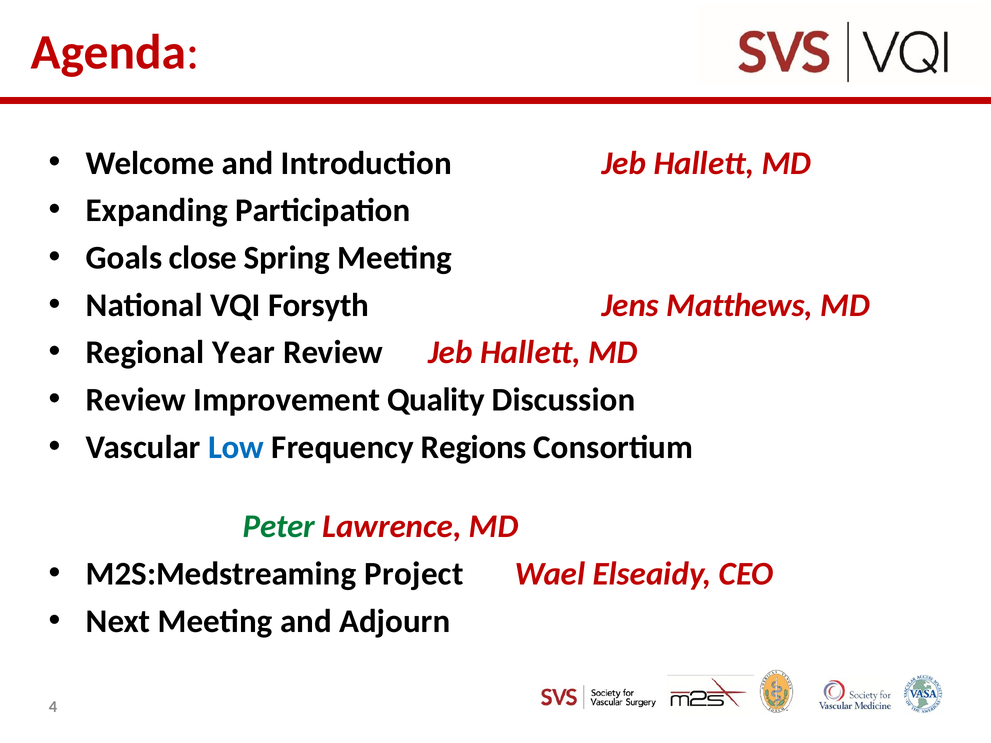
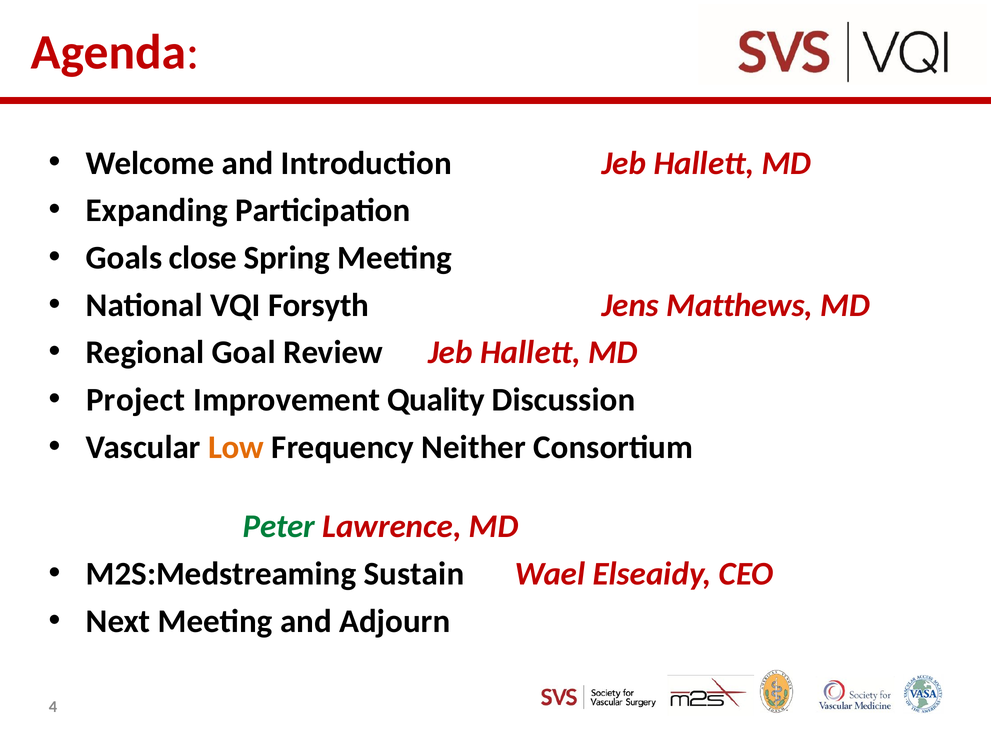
Year: Year -> Goal (244, 353)
Review: Review -> Project (136, 400)
Low colour: blue -> orange (236, 447)
Regions: Regions -> Neither (474, 447)
Project: Project -> Sustain (414, 574)
